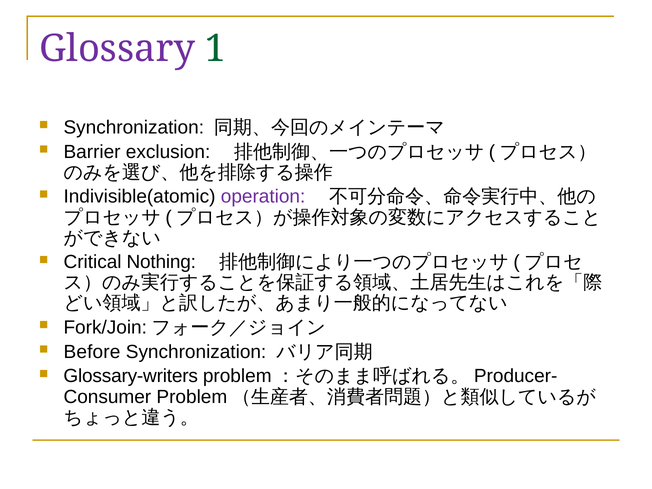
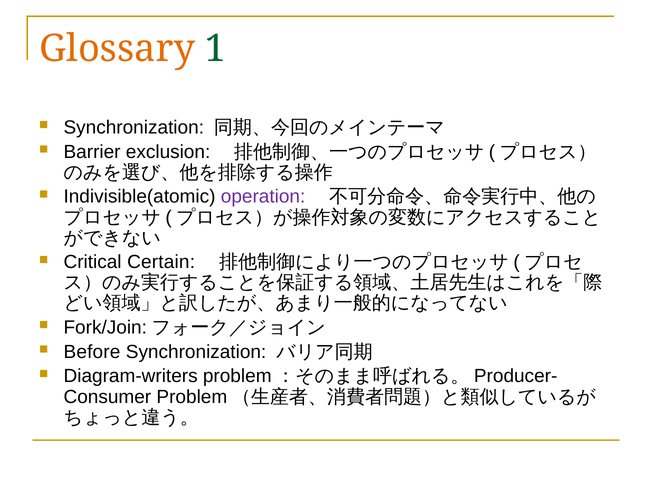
Glossary colour: purple -> orange (117, 49)
Nothing: Nothing -> Certain (161, 262)
Glossary-writers: Glossary-writers -> Diagram-writers (131, 376)
